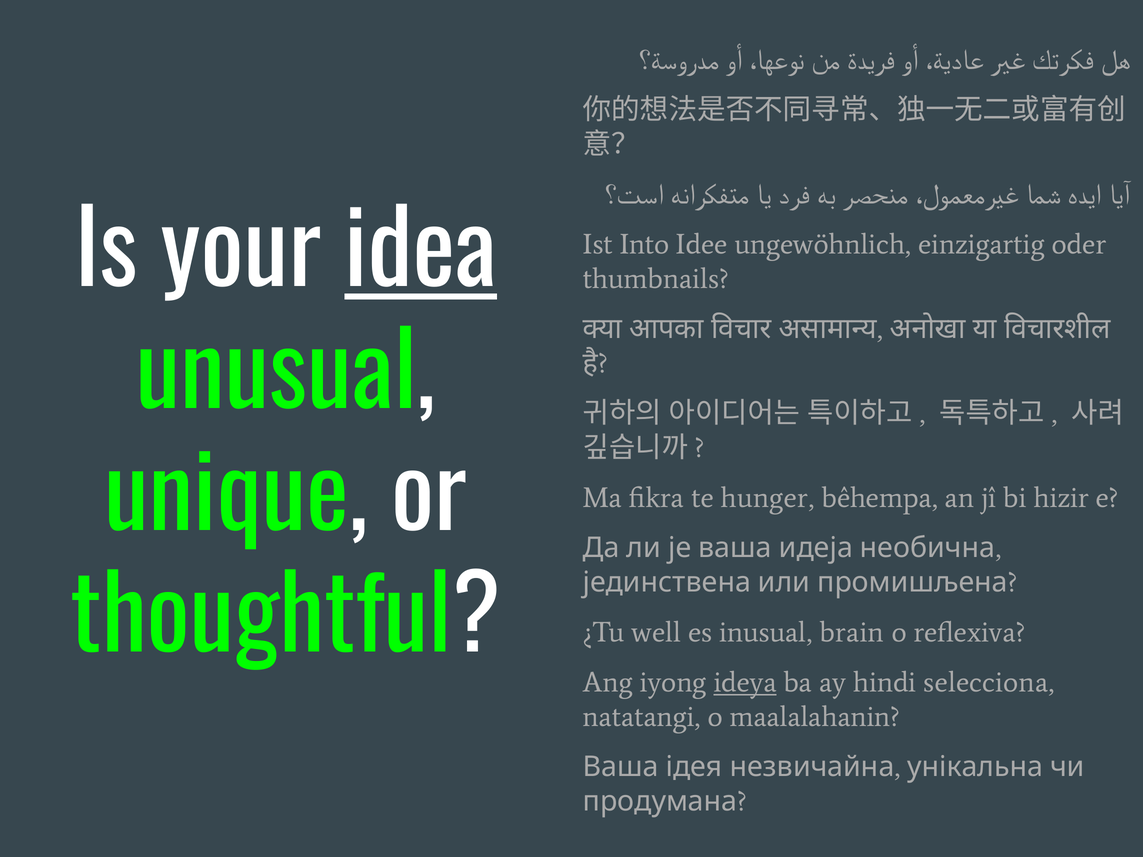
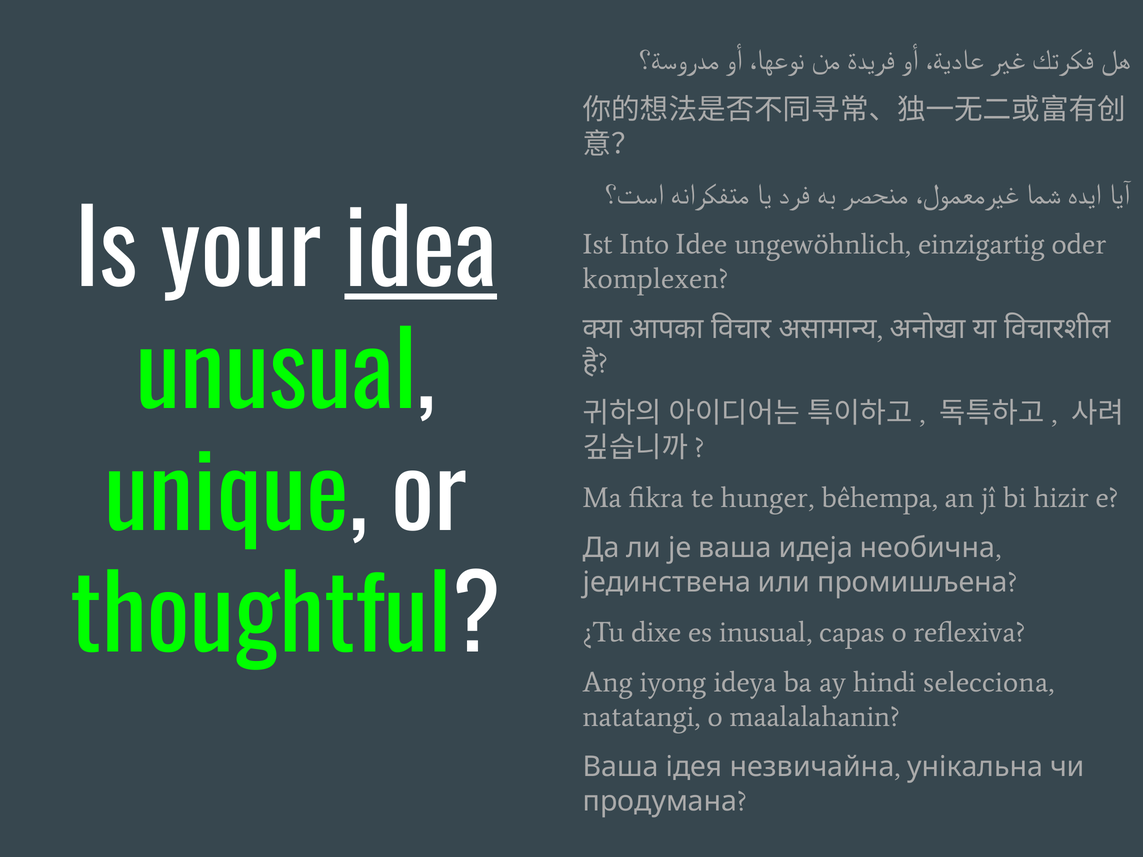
thumbnails: thumbnails -> komplexen (656, 279)
well: well -> dixe (656, 633)
brain: brain -> capas (852, 633)
ideya underline: present -> none (745, 683)
